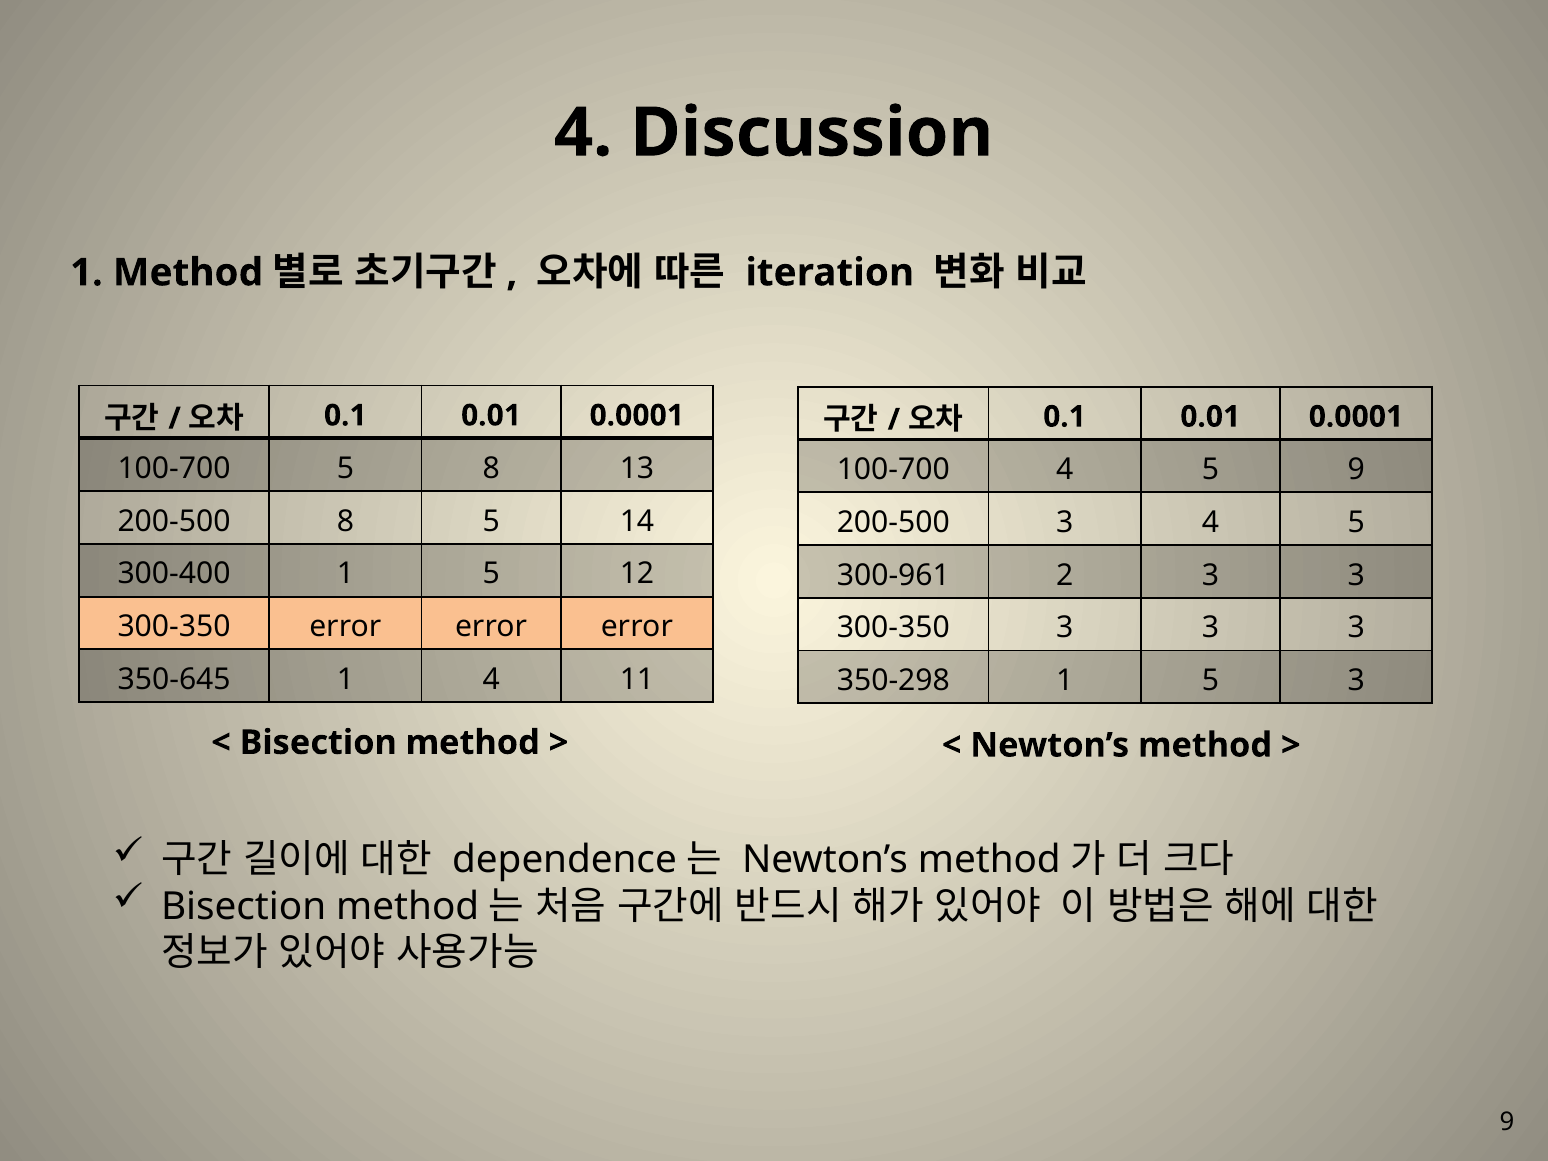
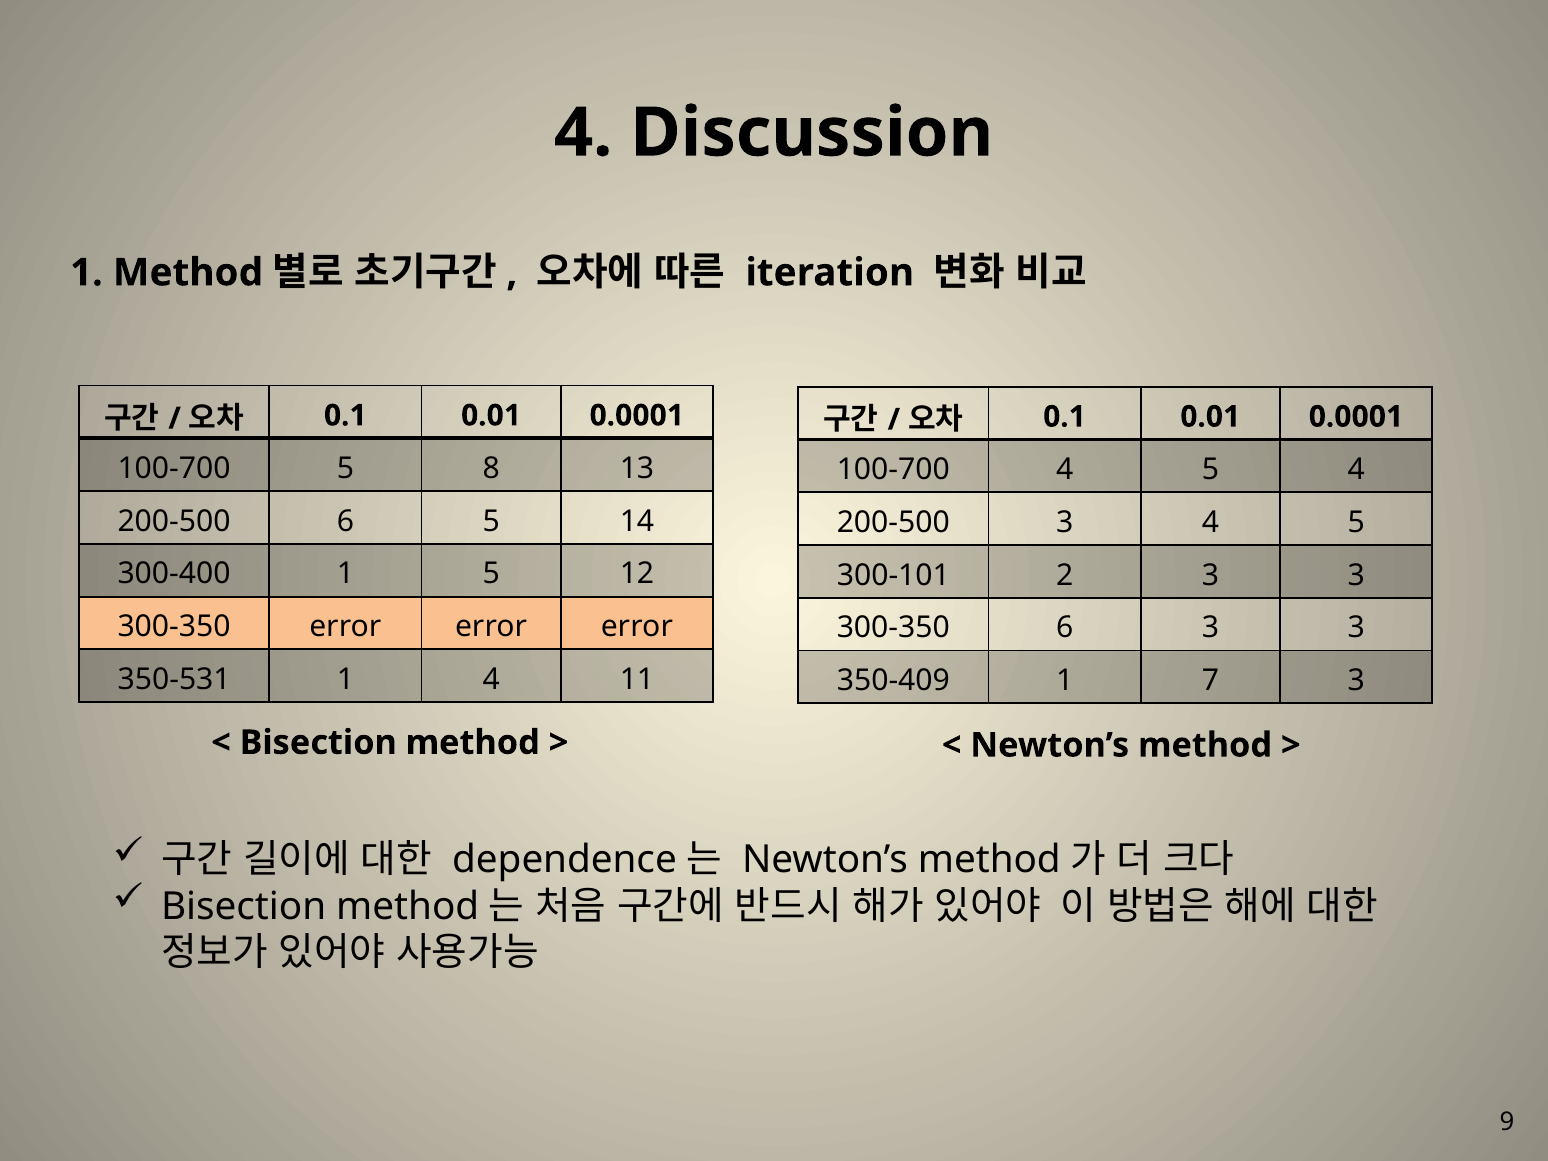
5 9: 9 -> 4 (1356, 470)
200-500 8: 8 -> 6 (346, 521)
300-961: 300-961 -> 300-101 (893, 575)
300-350 3: 3 -> 6 (1065, 628)
350-645: 350-645 -> 350-531 (174, 679)
350-298: 350-298 -> 350-409 (893, 681)
5: 5 -> 7 (1211, 681)
